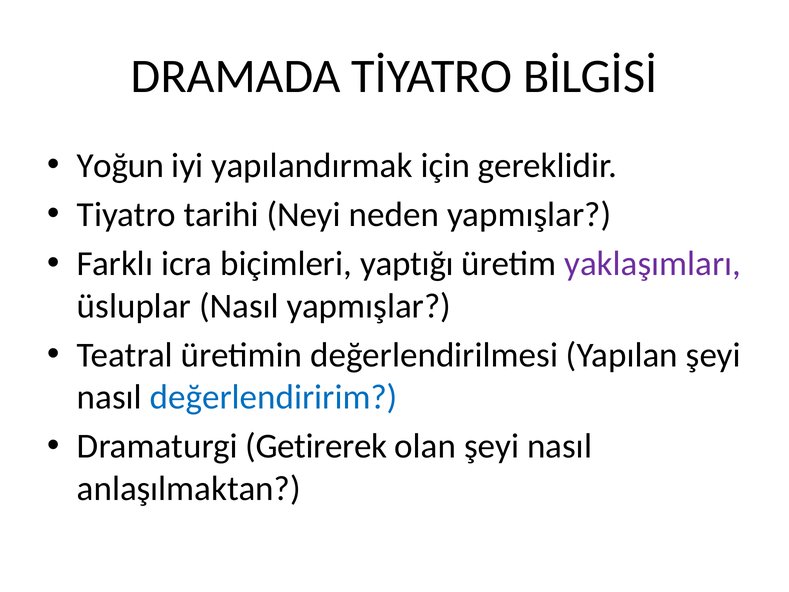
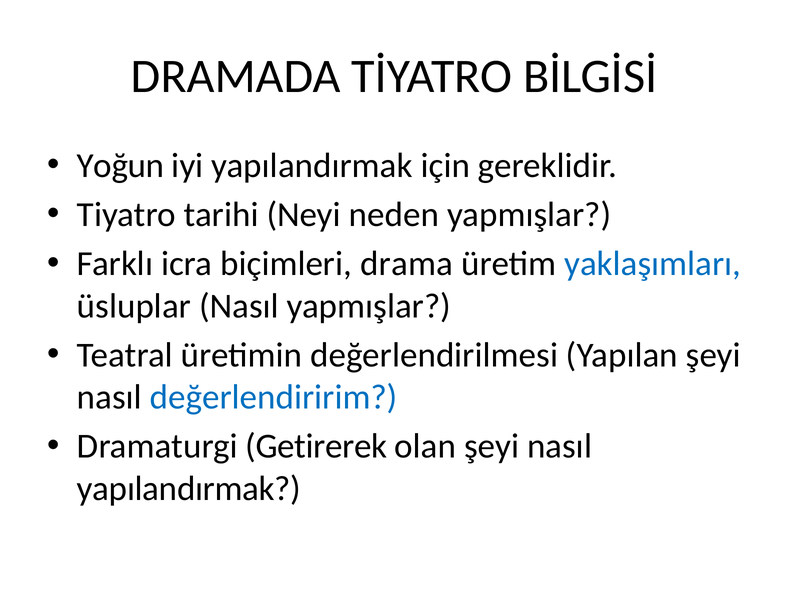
yaptığı: yaptığı -> drama (407, 264)
yaklaşımları colour: purple -> blue (653, 264)
anlaşılmaktan: anlaşılmaktan -> yapılandırmak (189, 488)
